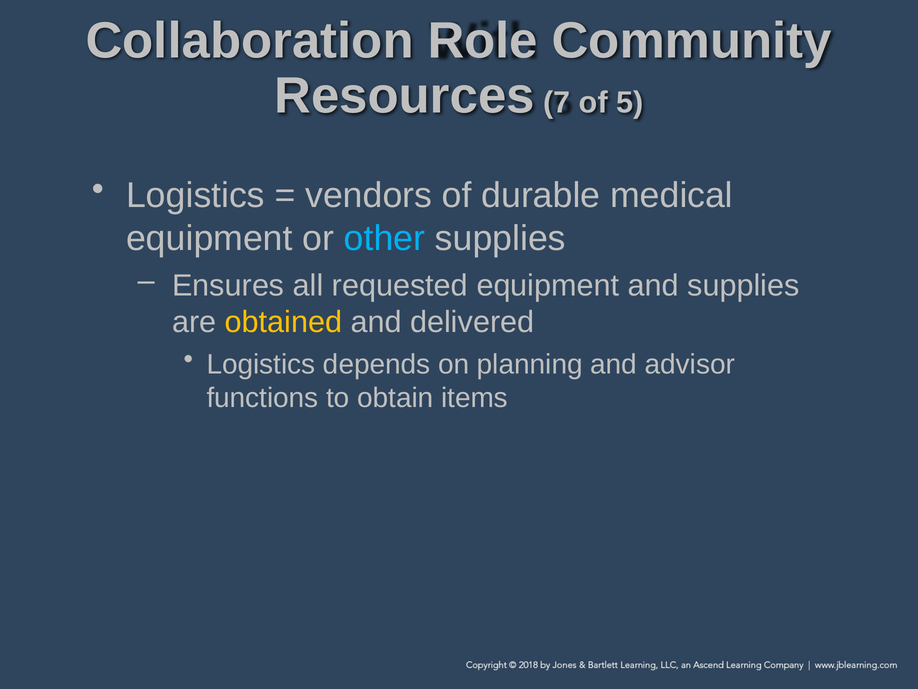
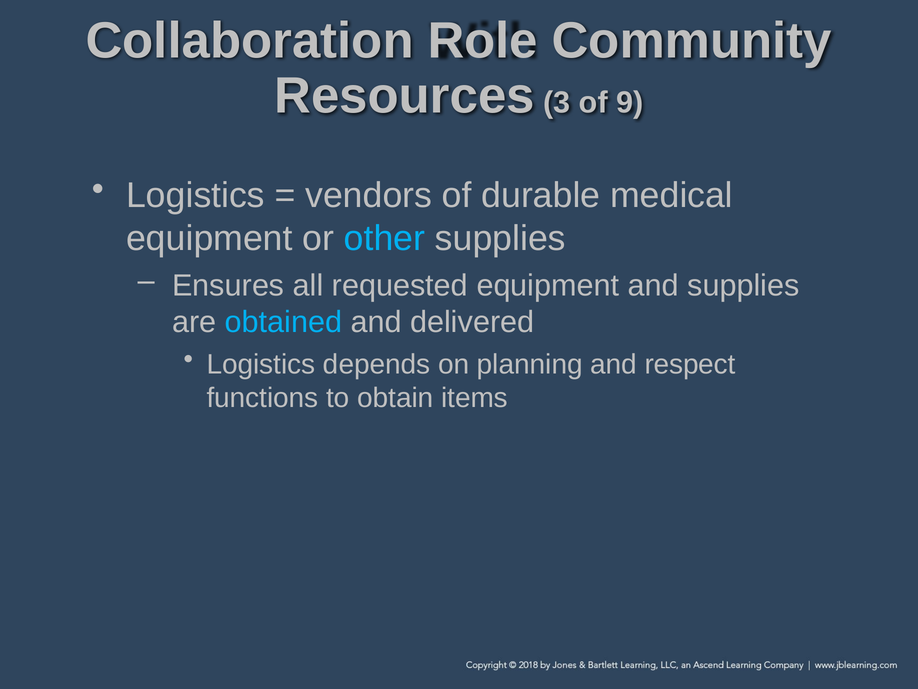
7: 7 -> 3 (557, 103)
5: 5 -> 9 (630, 103)
obtained colour: yellow -> light blue (283, 322)
advisor: advisor -> respect (690, 364)
